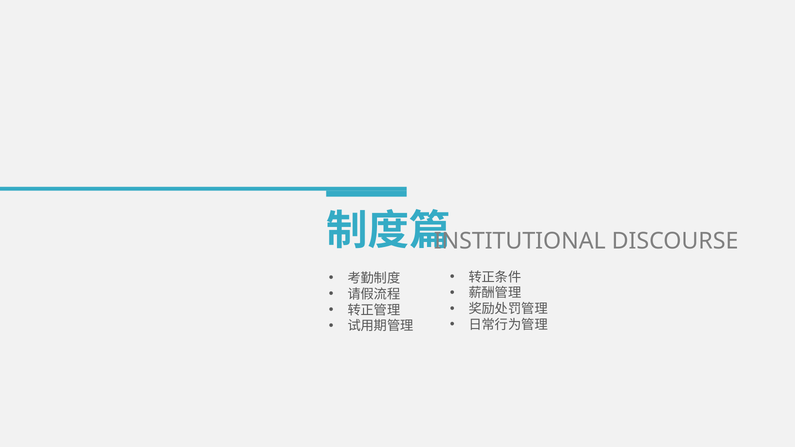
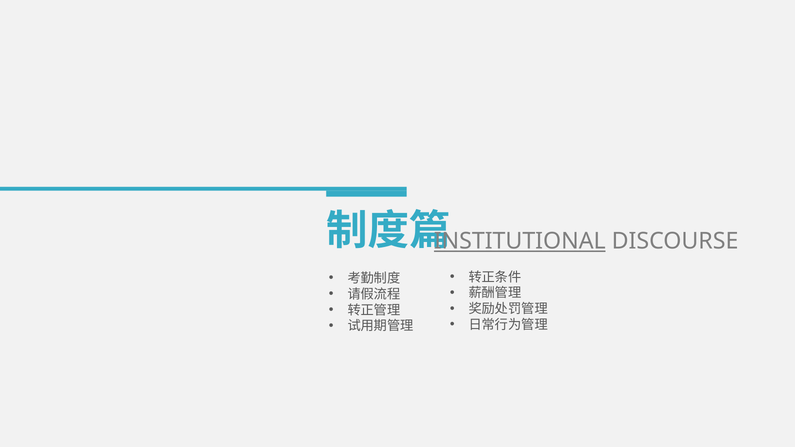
INSTITUTIONAL underline: none -> present (520, 241)
